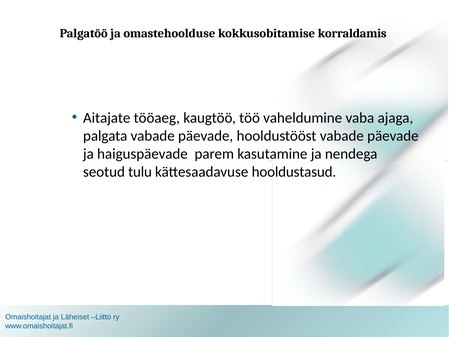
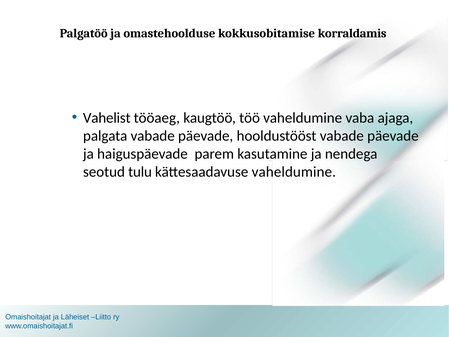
Aitajate: Aitajate -> Vahelist (107, 118)
kättesaadavuse hooldustasud: hooldustasud -> vaheldumine (294, 172)
